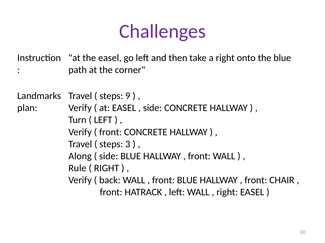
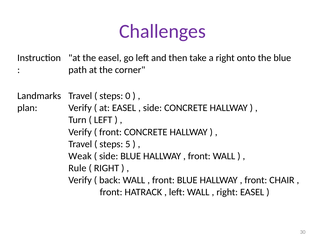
9: 9 -> 0 (128, 96)
3: 3 -> 5 (128, 144)
Along: Along -> Weak (80, 157)
